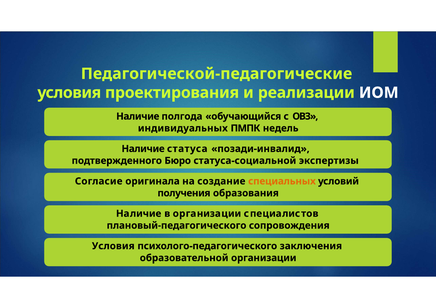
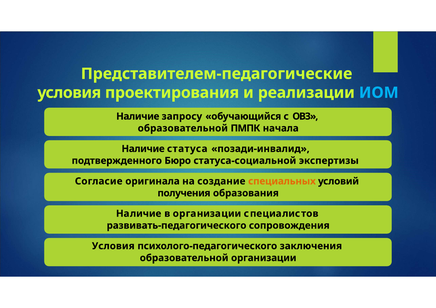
Педагогической-педагогические: Педагогической-педагогические -> Представителем-педагогические (217, 74)
ИОМ colour: white -> light blue (379, 93)
полгода: полгода -> запросу (182, 116)
индивидуальных: индивидуальных -> образовательной (183, 128)
недель: недель -> начала (281, 128)
плановый-педагогического: плановый-педагогического -> развивать-педагогического (177, 226)
